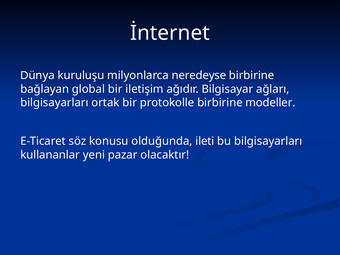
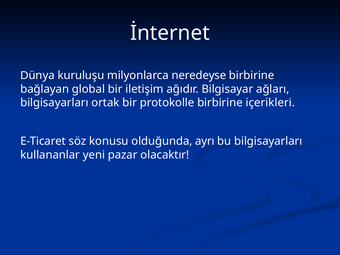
modeller: modeller -> içerikleri (270, 103)
ileti: ileti -> ayrı (205, 141)
